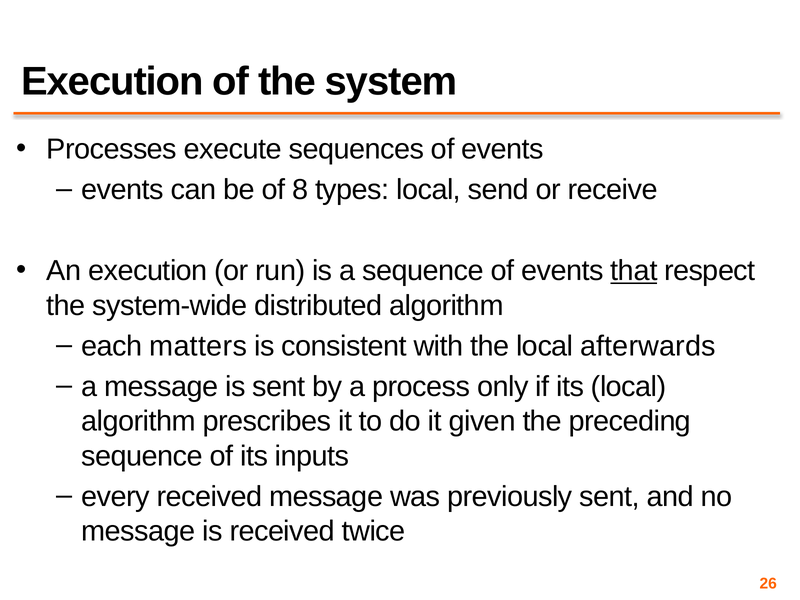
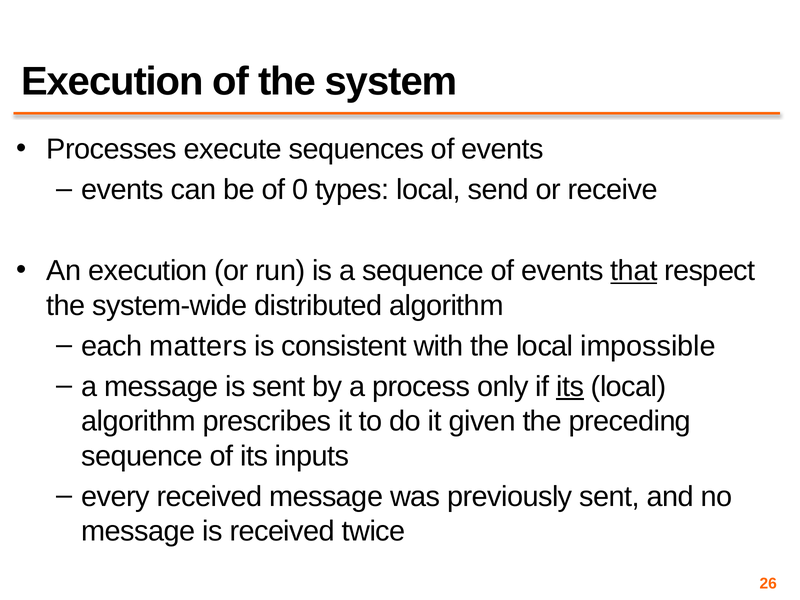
8: 8 -> 0 (300, 190)
afterwards: afterwards -> impossible (648, 346)
its underline: none -> present (570, 386)
